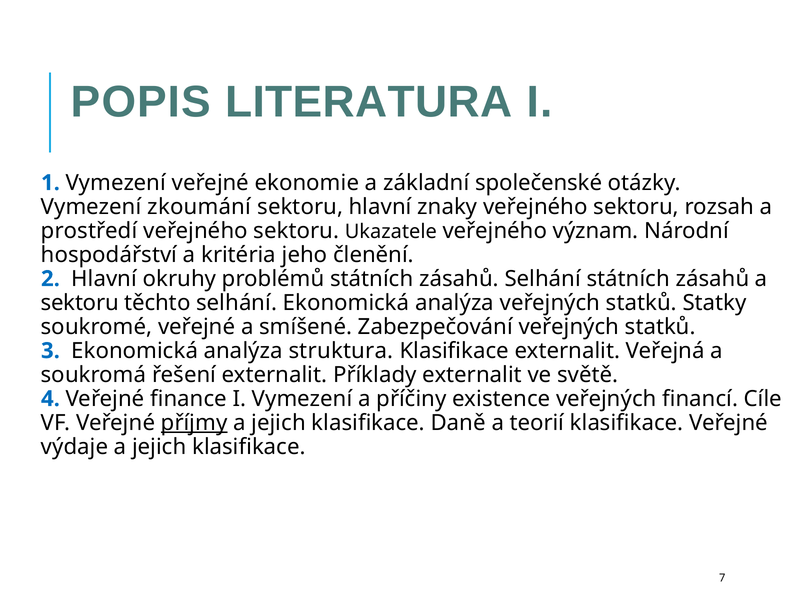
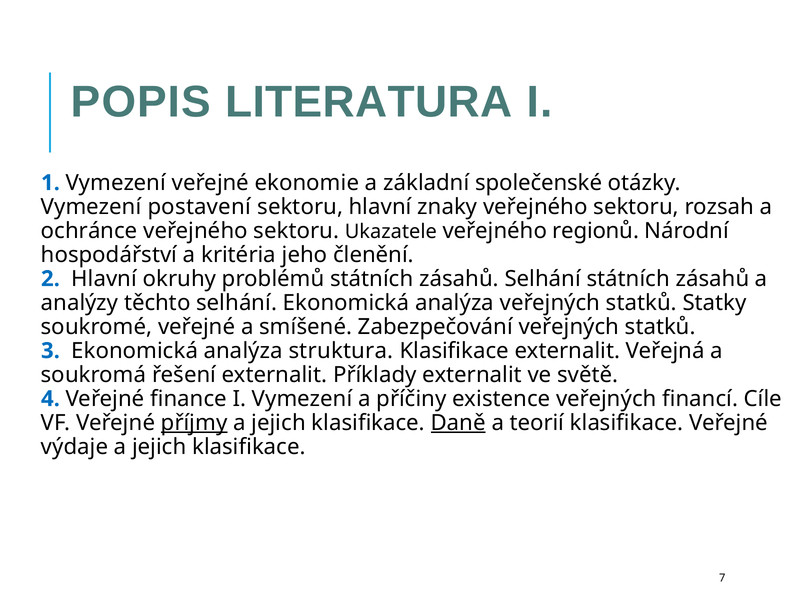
zkoumání: zkoumání -> postavení (199, 207)
prostředí: prostředí -> ochránce (89, 231)
význam: význam -> regionů (596, 231)
sektoru: sektoru -> analýzy (80, 303)
Daně underline: none -> present (458, 423)
